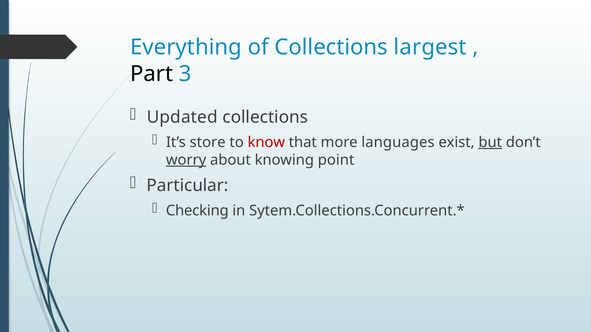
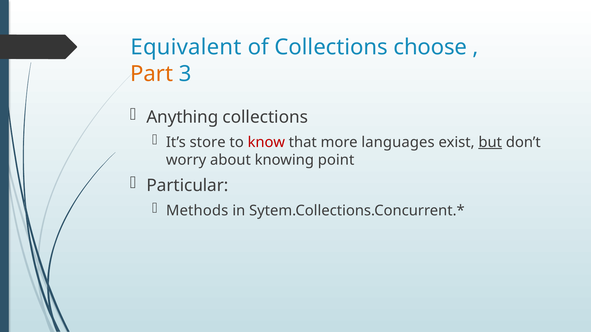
Everything: Everything -> Equivalent (186, 47)
largest: largest -> choose (430, 47)
Part colour: black -> orange (152, 74)
Updated: Updated -> Anything (182, 117)
worry underline: present -> none (186, 160)
Checking: Checking -> Methods (197, 211)
